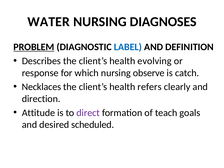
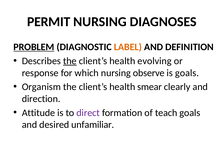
WATER: WATER -> PERMIT (49, 22)
LABEL colour: blue -> orange (128, 47)
the underline: none -> present (70, 61)
is catch: catch -> goals (187, 73)
Necklaces: Necklaces -> Organism (41, 87)
refers: refers -> smear (150, 87)
scheduled: scheduled -> unfamiliar (93, 125)
